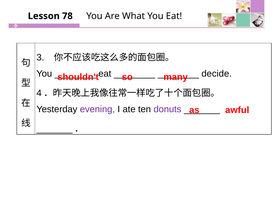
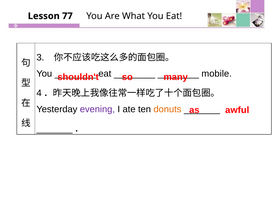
78: 78 -> 77 (67, 16)
decide: decide -> mobile (217, 74)
donuts colour: purple -> orange (167, 109)
